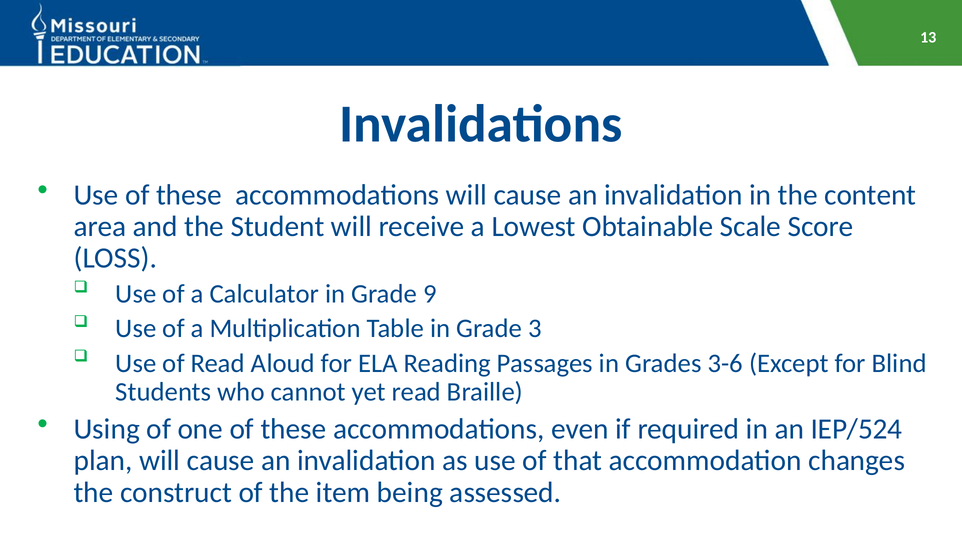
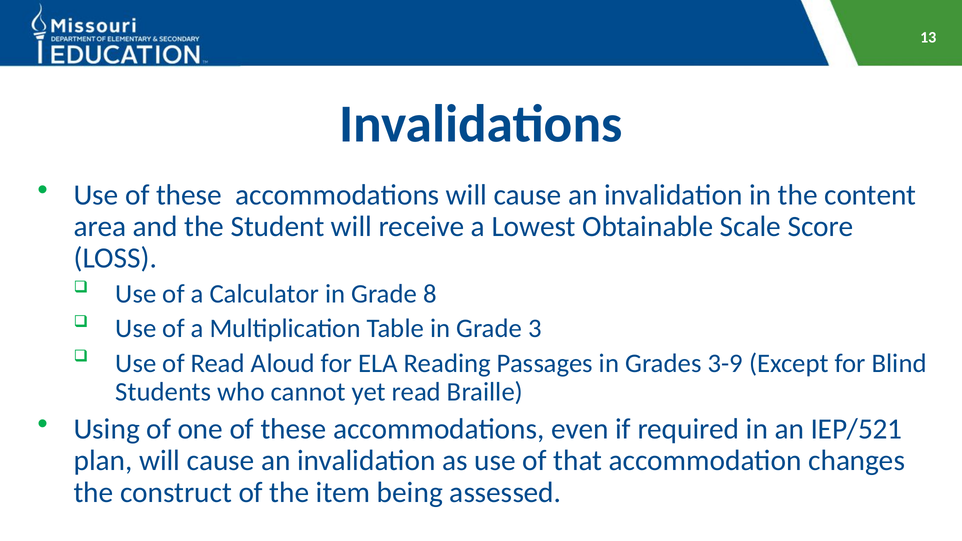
9: 9 -> 8 (430, 294)
3-6: 3-6 -> 3-9 (725, 363)
IEP/524: IEP/524 -> IEP/521 (856, 429)
